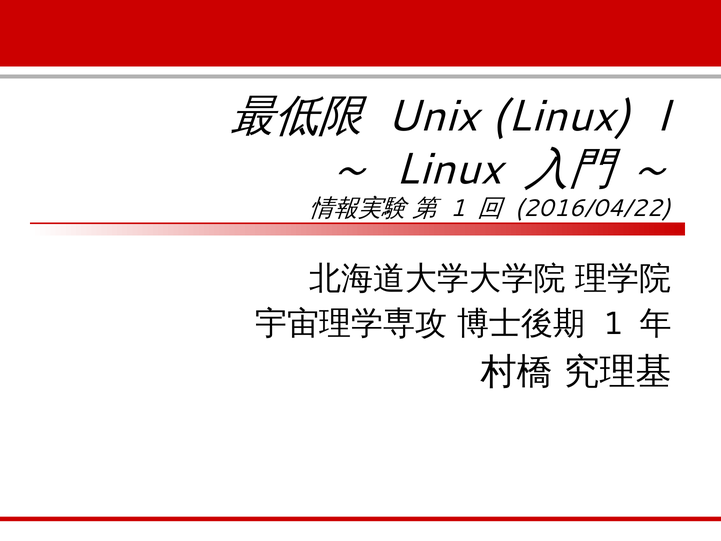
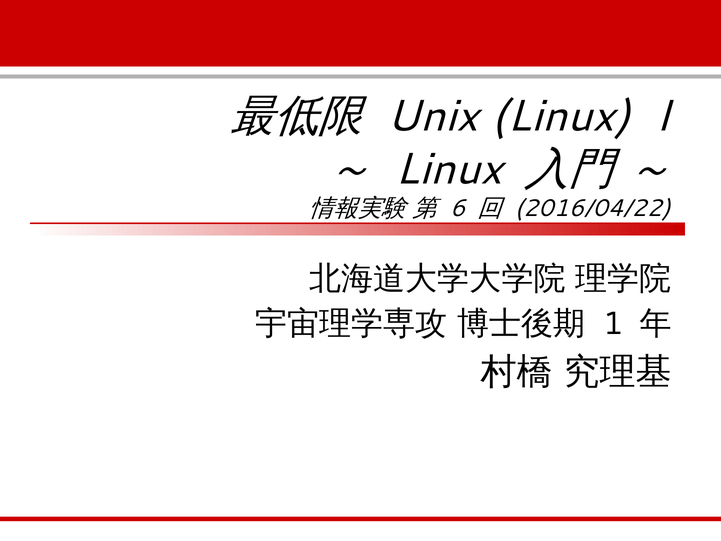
1: 1 -> 6 (458, 208)
